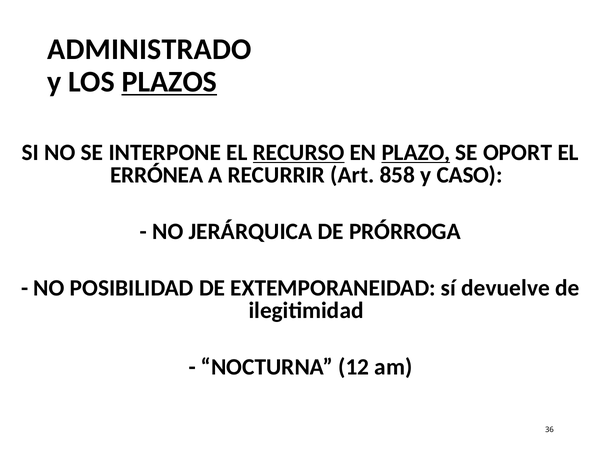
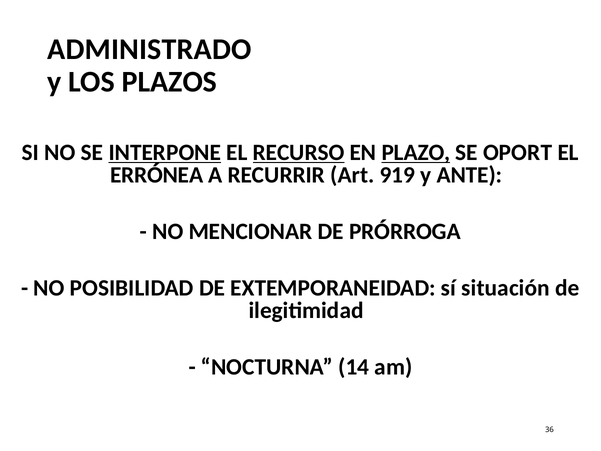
PLAZOS underline: present -> none (169, 82)
INTERPONE underline: none -> present (165, 152)
858: 858 -> 919 (397, 175)
CASO: CASO -> ANTE (469, 175)
JERÁRQUICA: JERÁRQUICA -> MENCIONAR (251, 231)
devuelve: devuelve -> situación (506, 288)
12: 12 -> 14 (354, 367)
